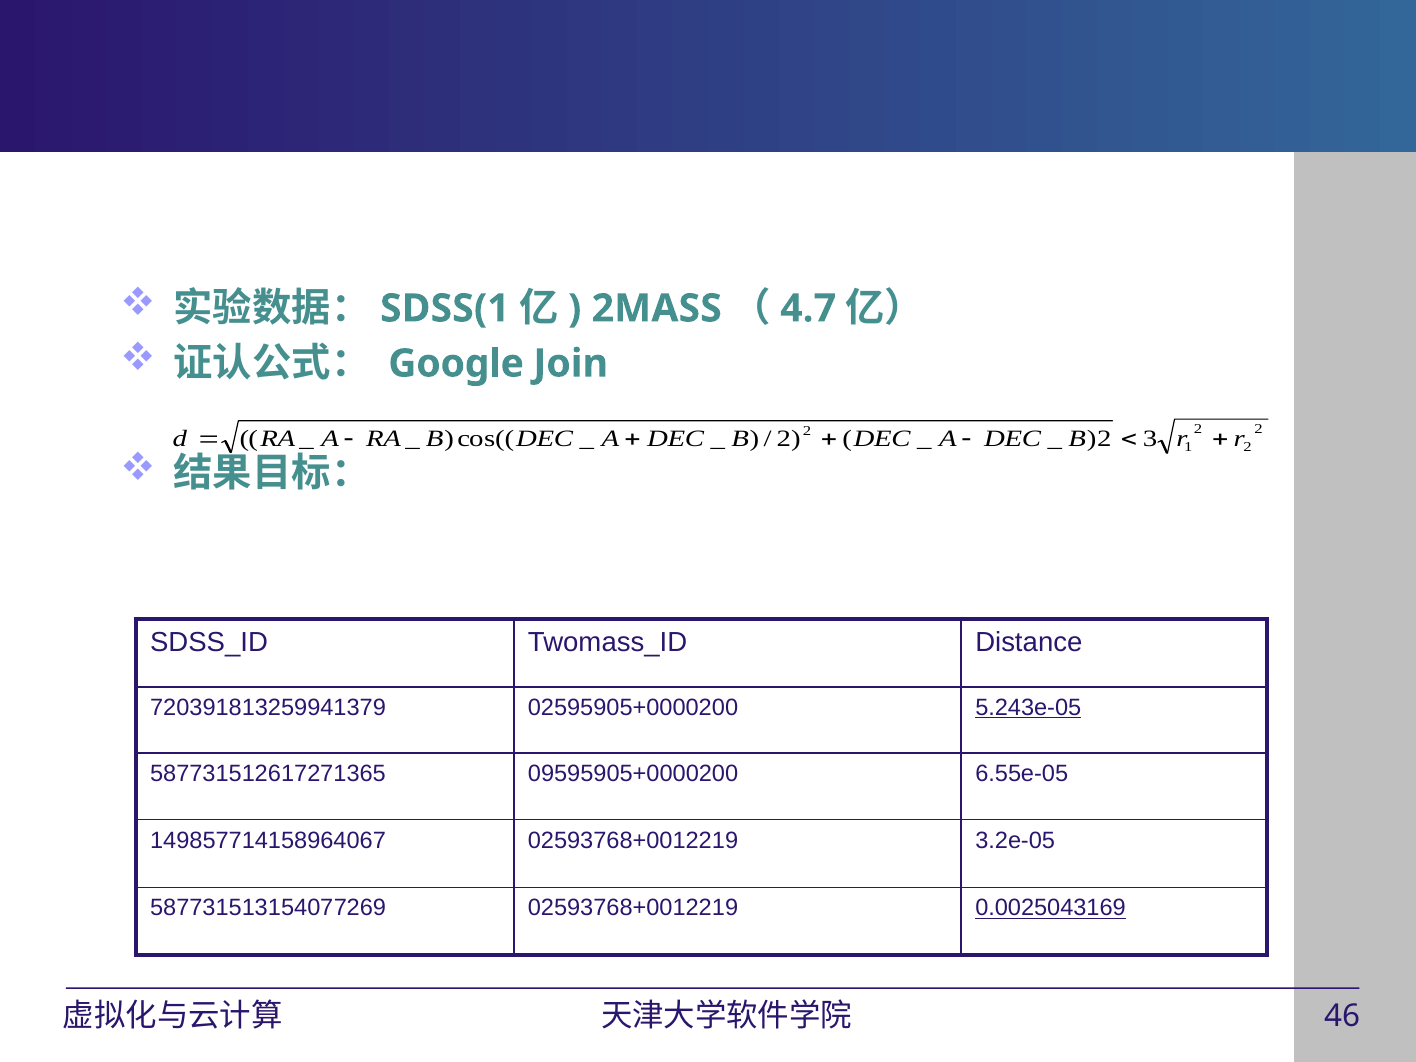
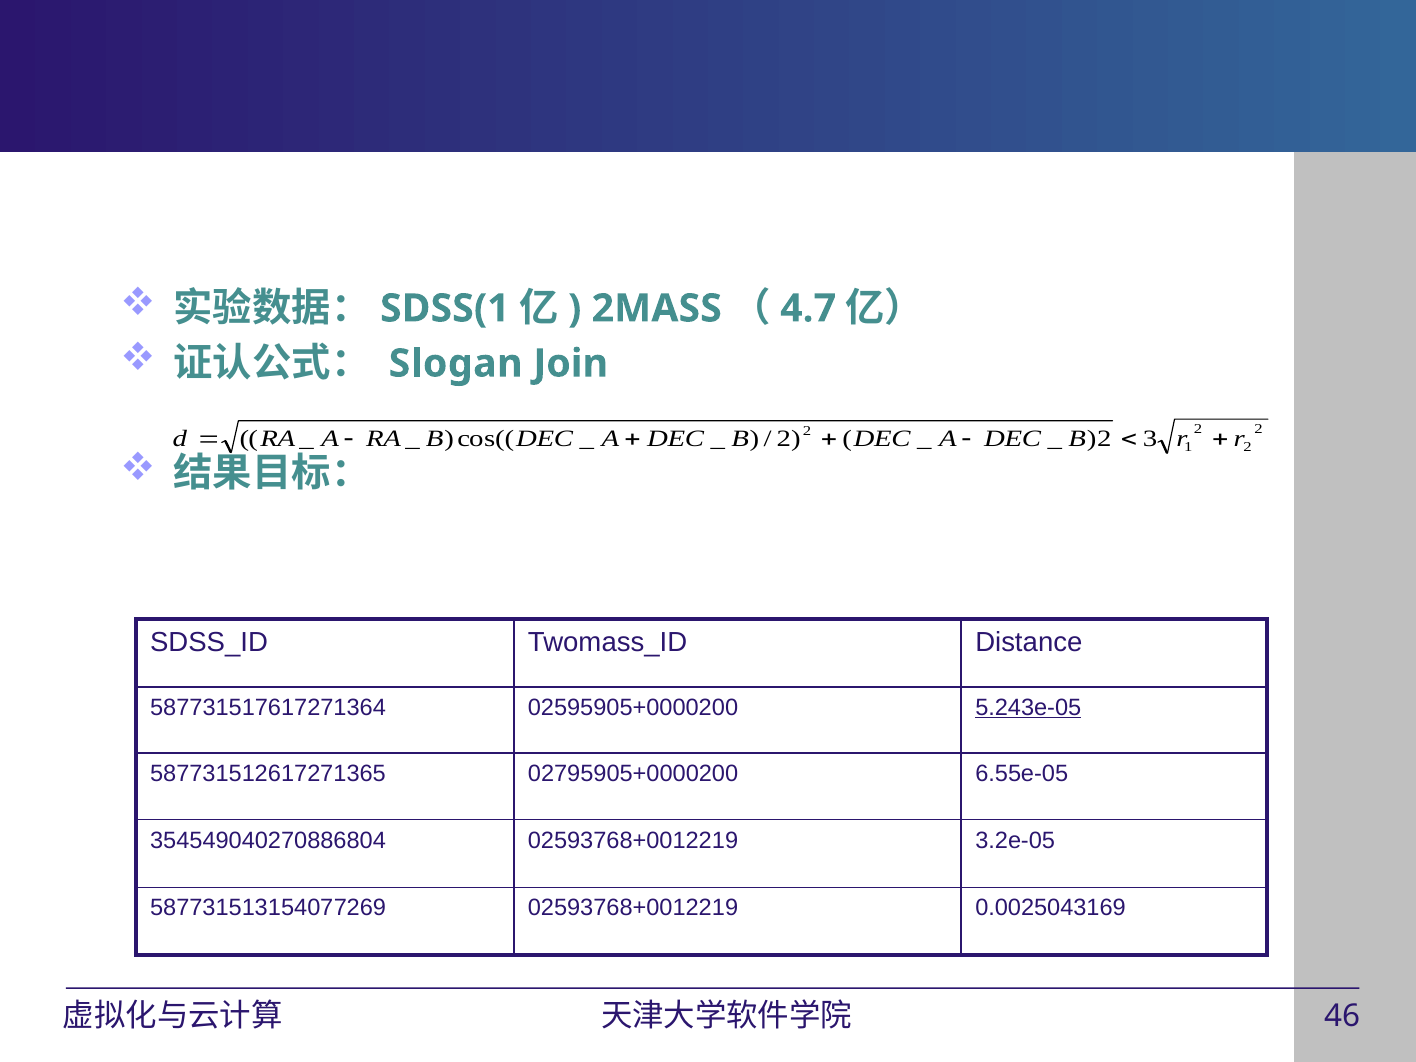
Google: Google -> Slogan (456, 364)
720391813259941379: 720391813259941379 -> 587731517617271364 (268, 708)
09595905+0000200: 09595905+0000200 -> 02795905+0000200 (633, 773)
149857714158964067: 149857714158964067 -> 354549040270886804 (268, 840)
0.0025043169 underline: present -> none (1051, 908)
